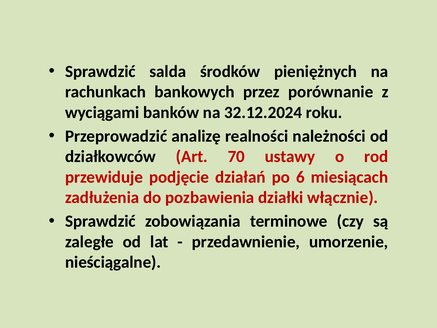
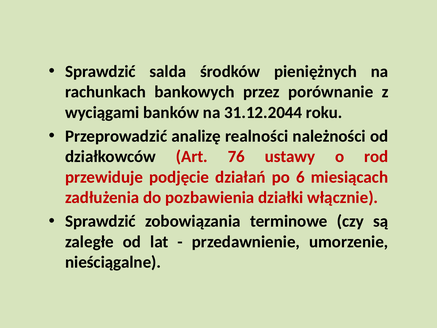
32.12.2024: 32.12.2024 -> 31.12.2044 (263, 112)
70: 70 -> 76 (236, 157)
